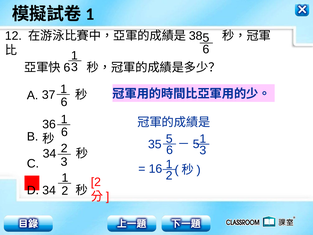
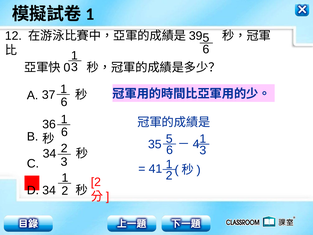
38: 38 -> 39 (196, 36)
6: 6 -> 0 (67, 67)
5: 5 -> 4 (196, 144)
16: 16 -> 41 (155, 169)
